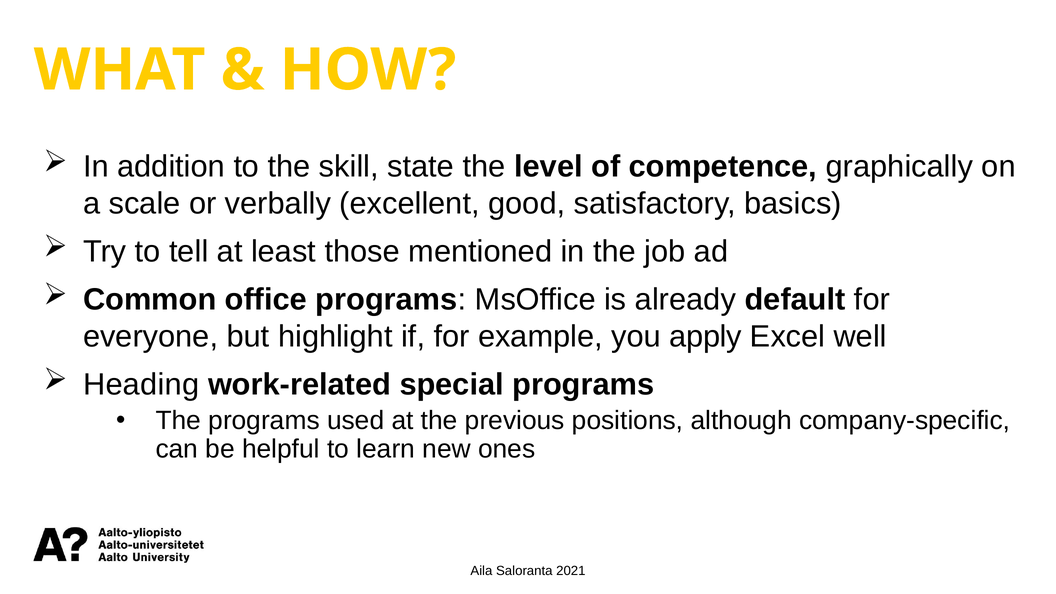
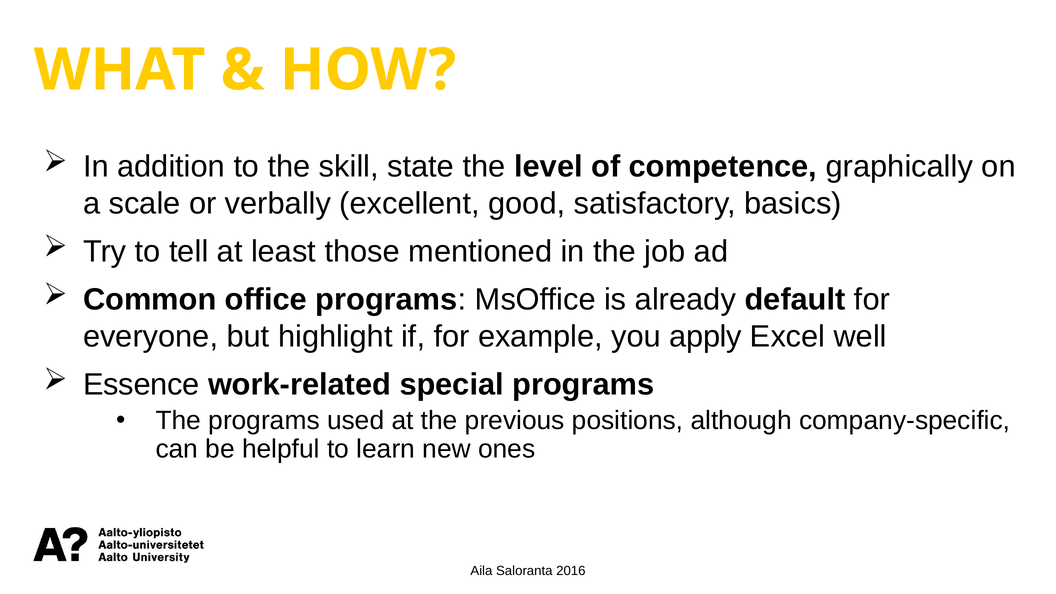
Heading: Heading -> Essence (141, 385)
2021: 2021 -> 2016 (571, 571)
